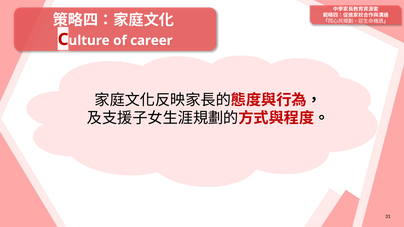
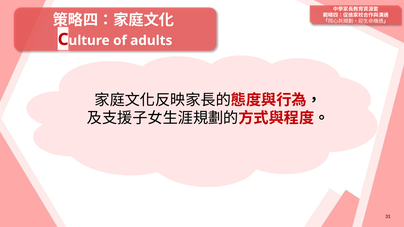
career: career -> adults (151, 41)
